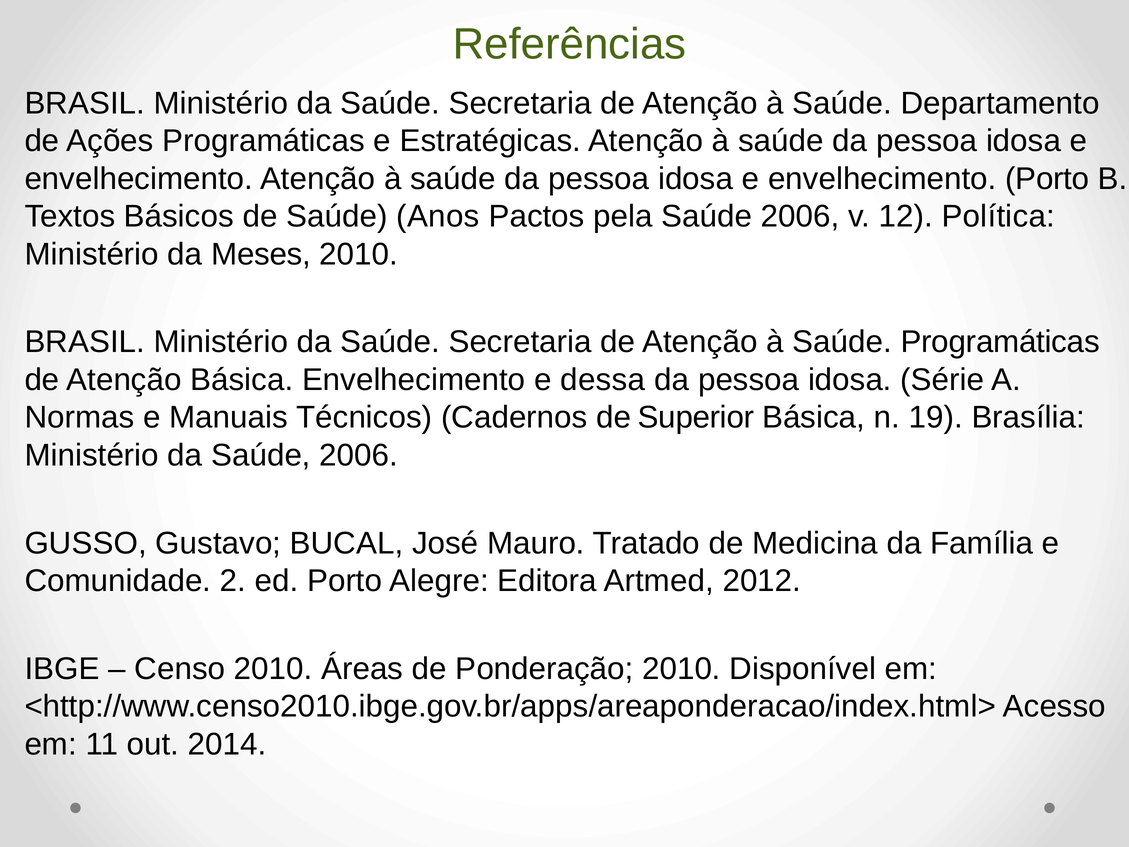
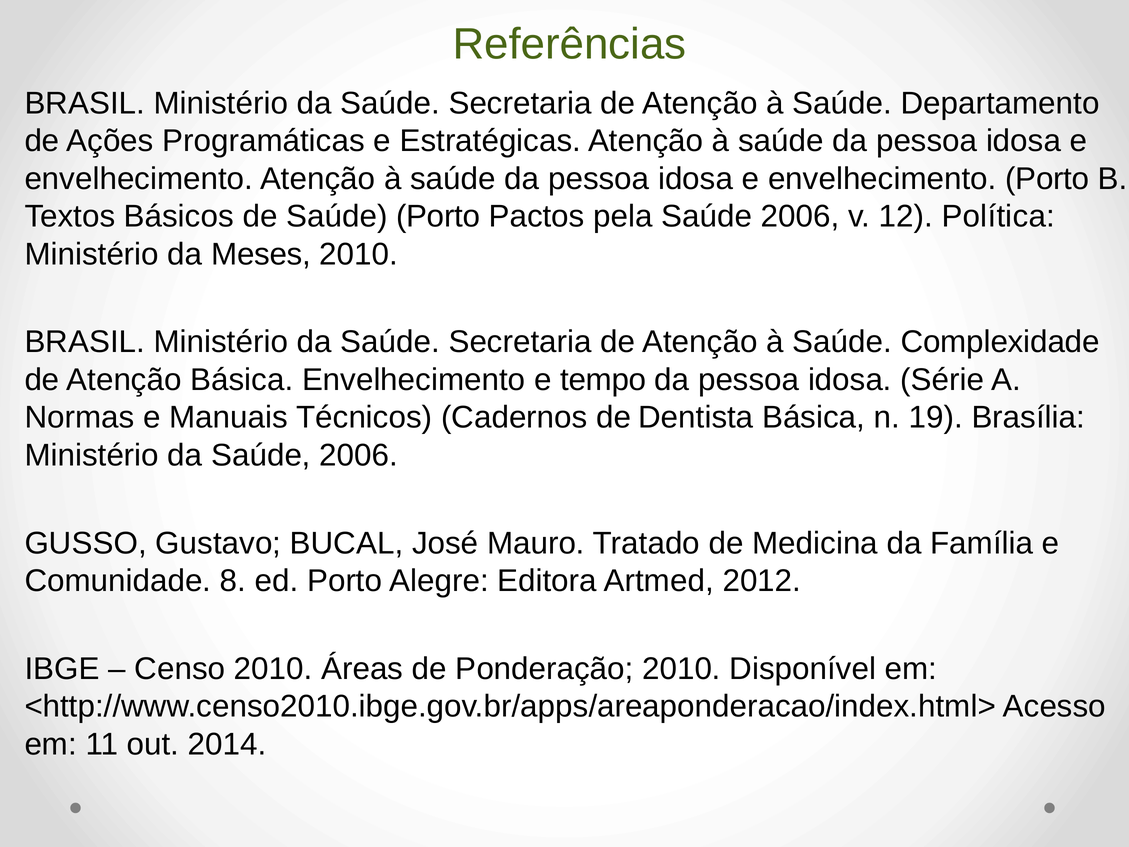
Saúde Anos: Anos -> Porto (438, 216)
Saúde Programáticas: Programáticas -> Complexidade (1000, 342)
dessa: dessa -> tempo (603, 380)
Superior: Superior -> Dentista (696, 417)
2: 2 -> 8 (233, 581)
